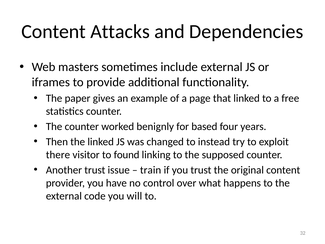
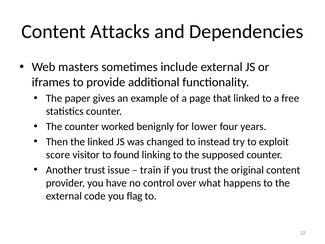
based: based -> lower (204, 126)
there: there -> score (58, 155)
will: will -> flag (134, 196)
